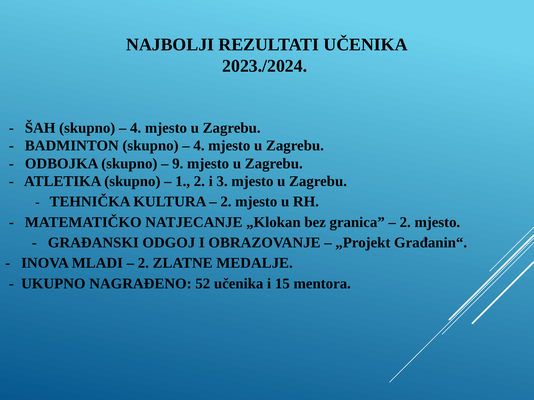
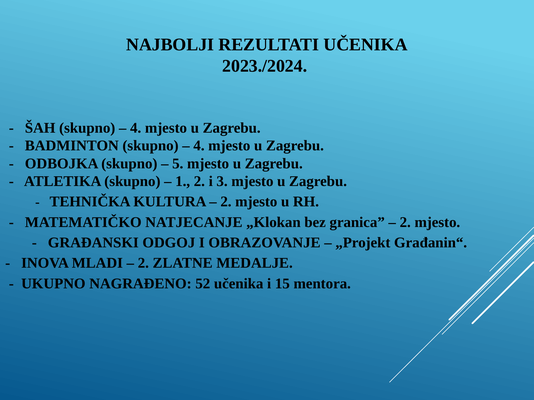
9: 9 -> 5 (178, 164)
